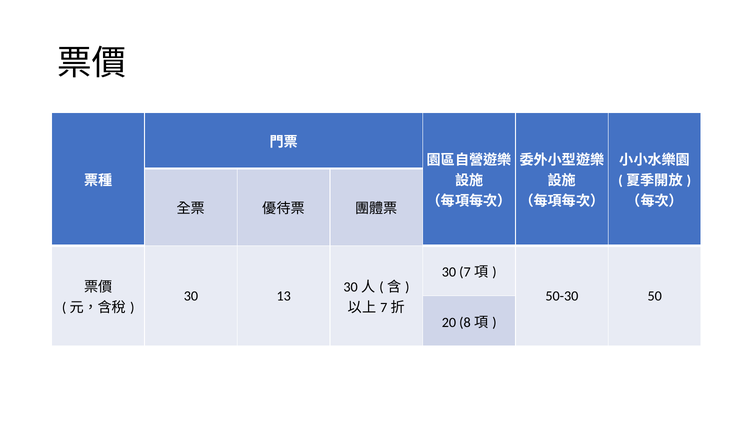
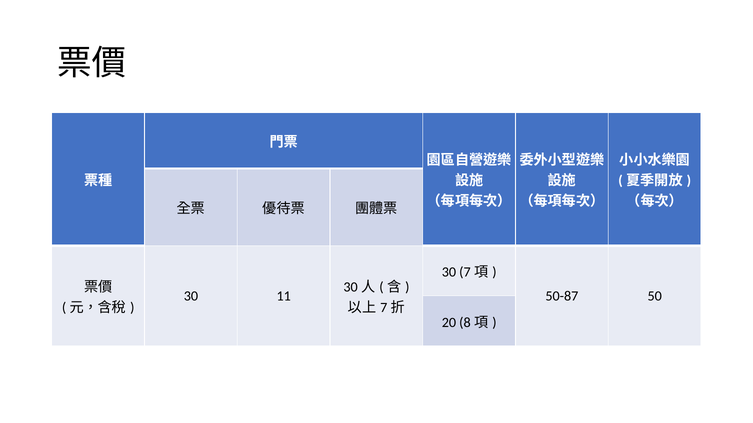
13: 13 -> 11 (284, 296)
50-30: 50-30 -> 50-87 (562, 296)
